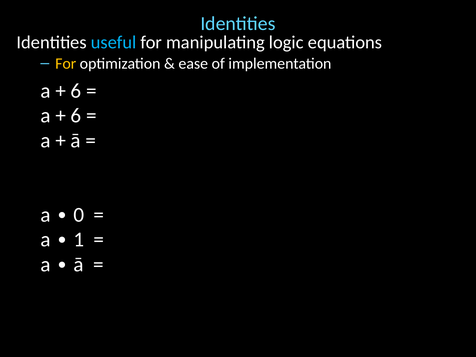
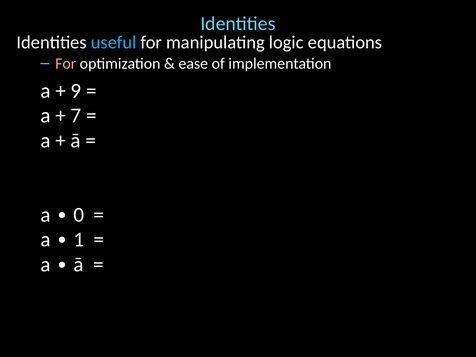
For colour: yellow -> pink (66, 64)
6: 6 -> 9 (76, 91)
6: 6 -> 7 (76, 116)
